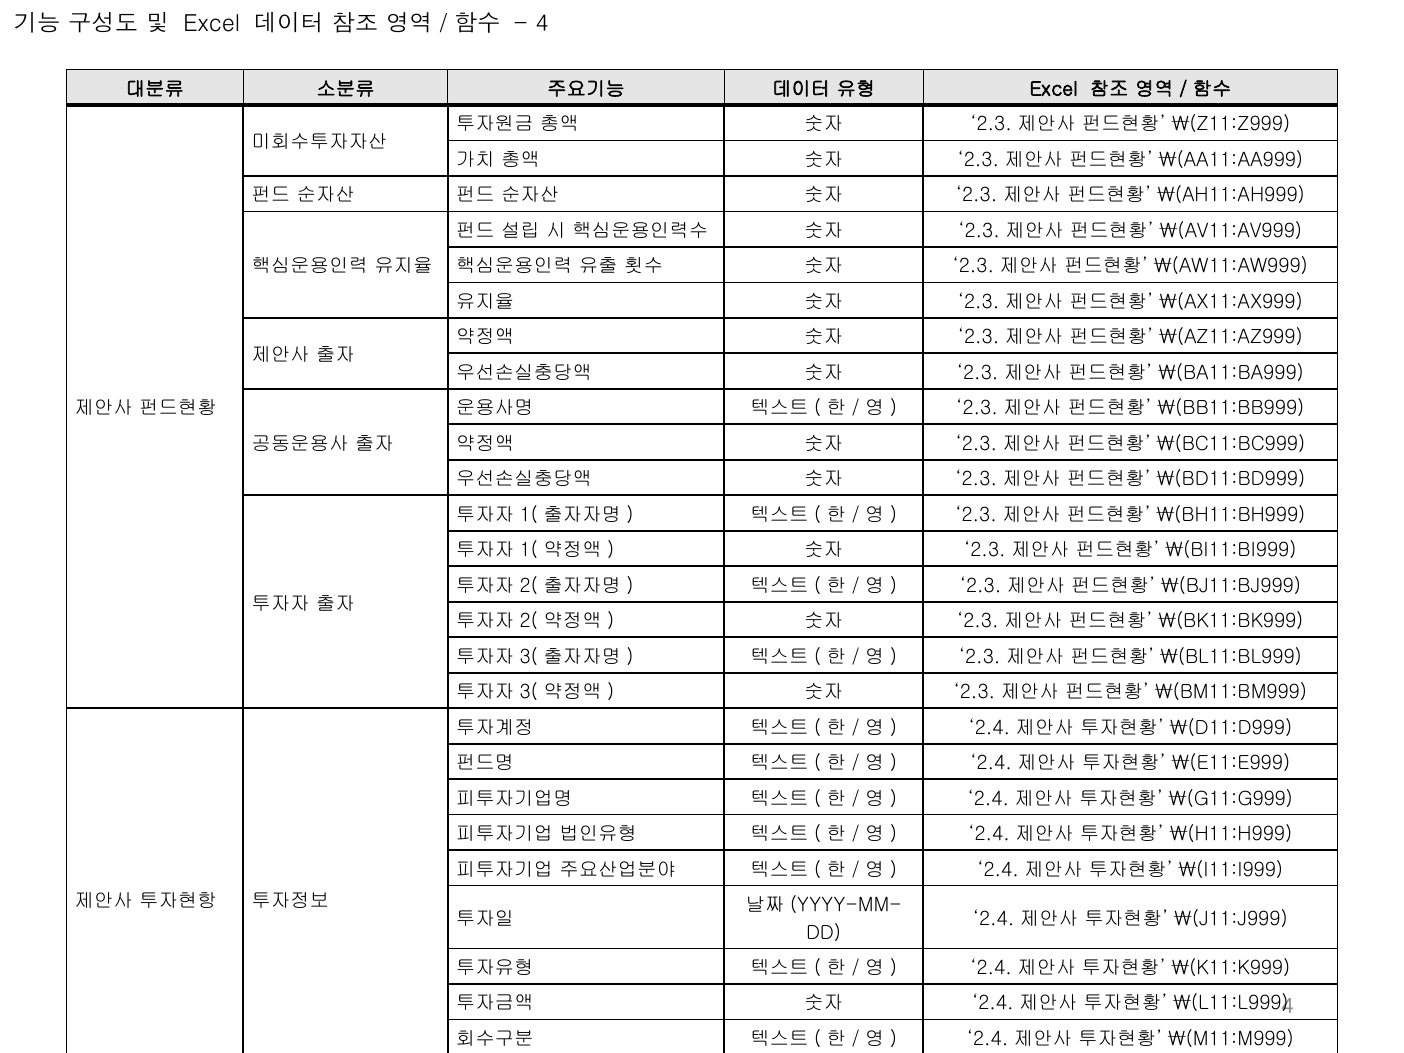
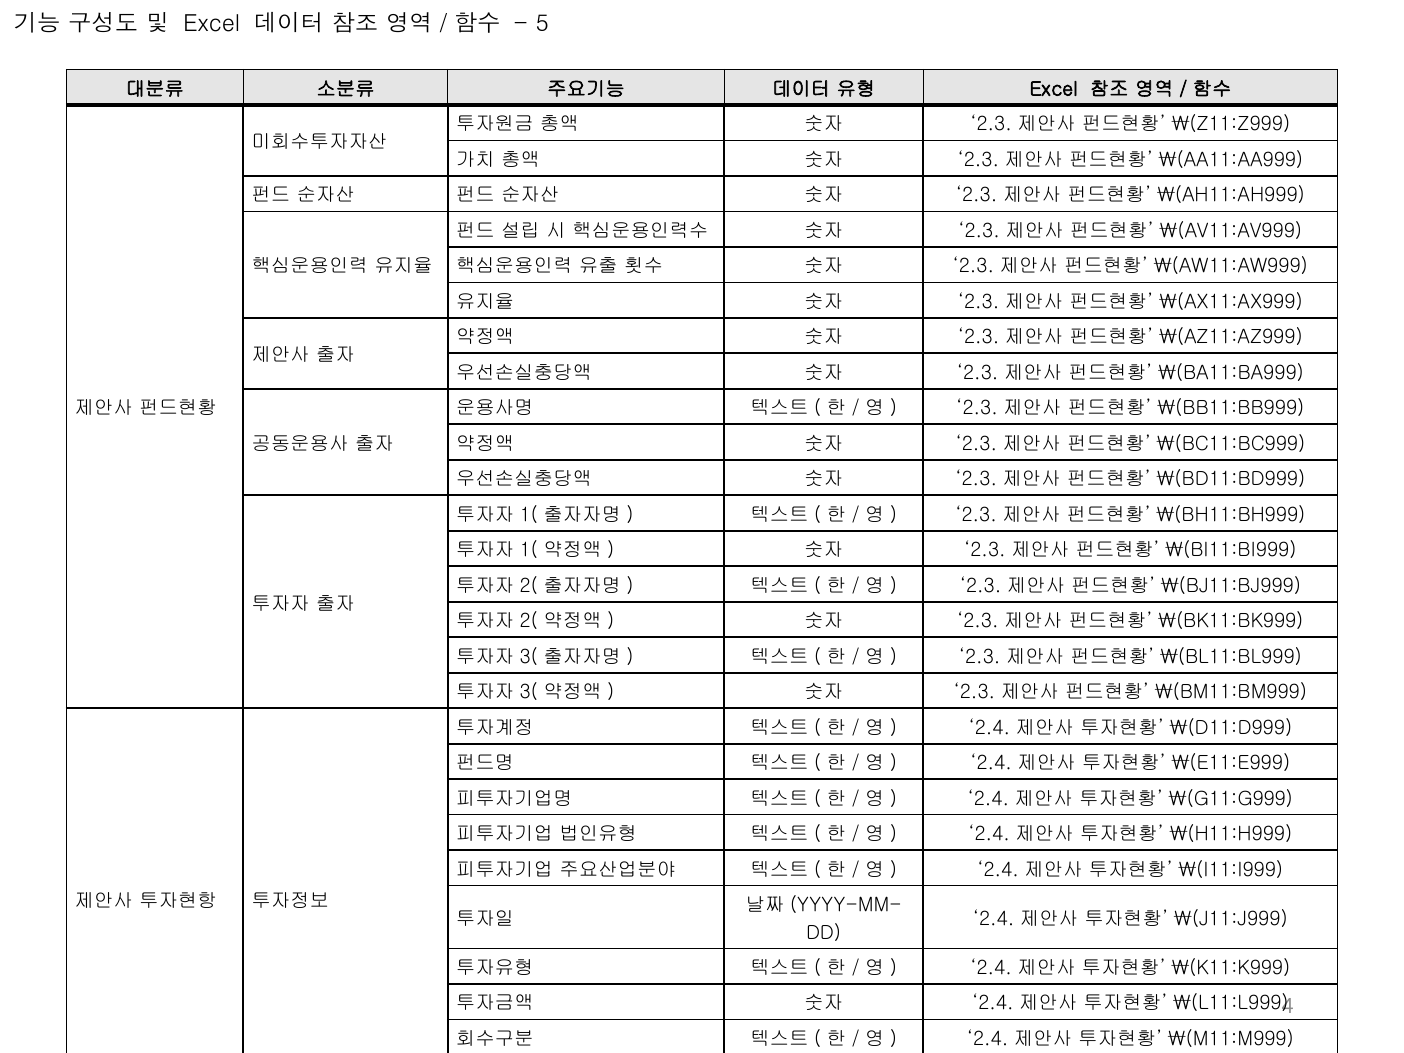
4: 4 -> 5 (542, 24)
